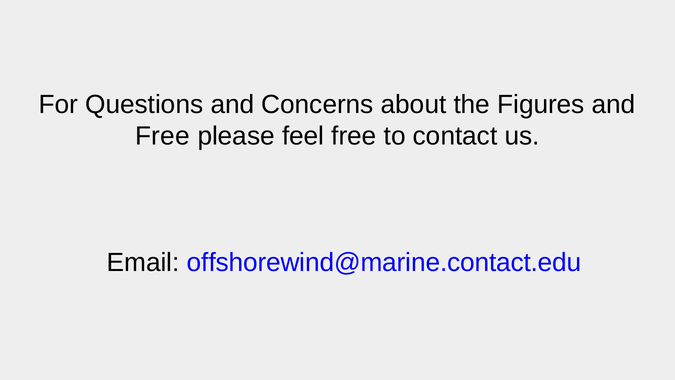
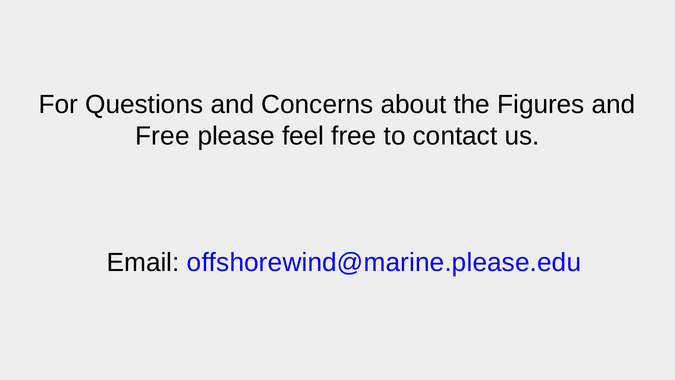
offshorewind@marine.contact.edu: offshorewind@marine.contact.edu -> offshorewind@marine.please.edu (384, 262)
